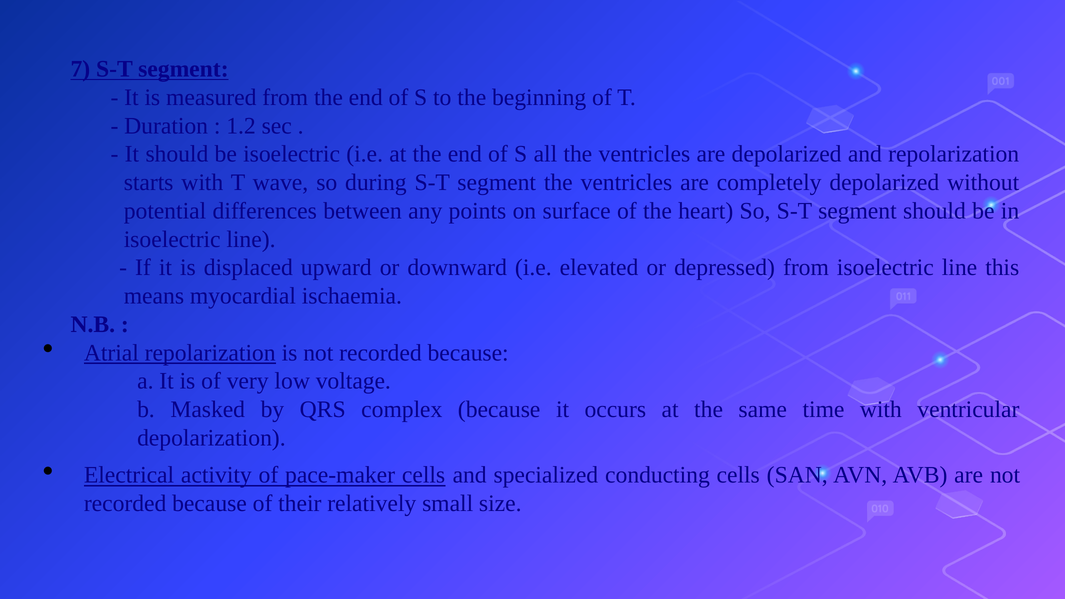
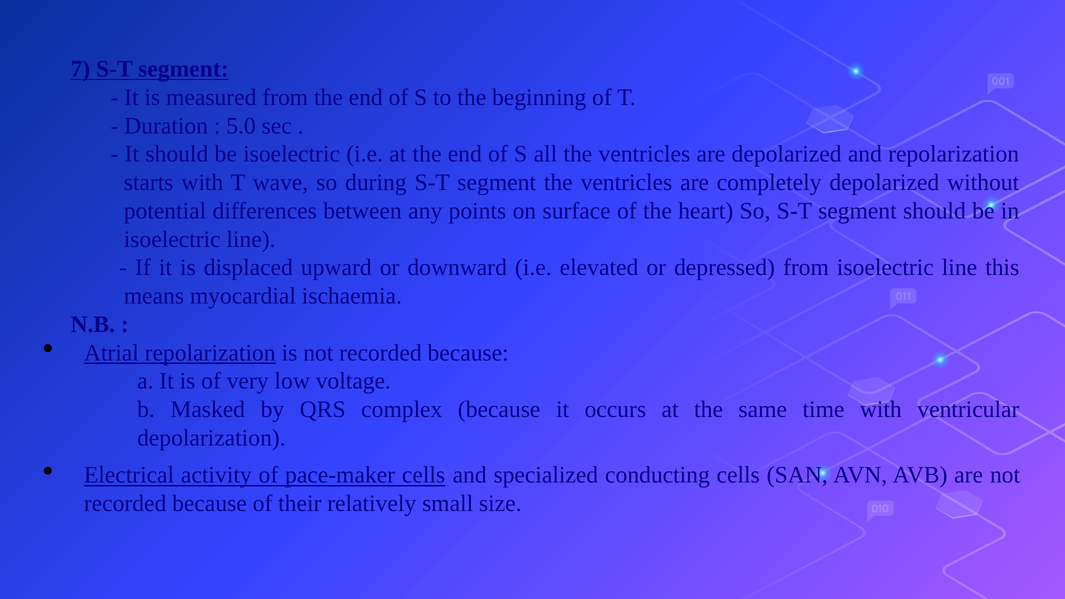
1.2: 1.2 -> 5.0 (241, 126)
